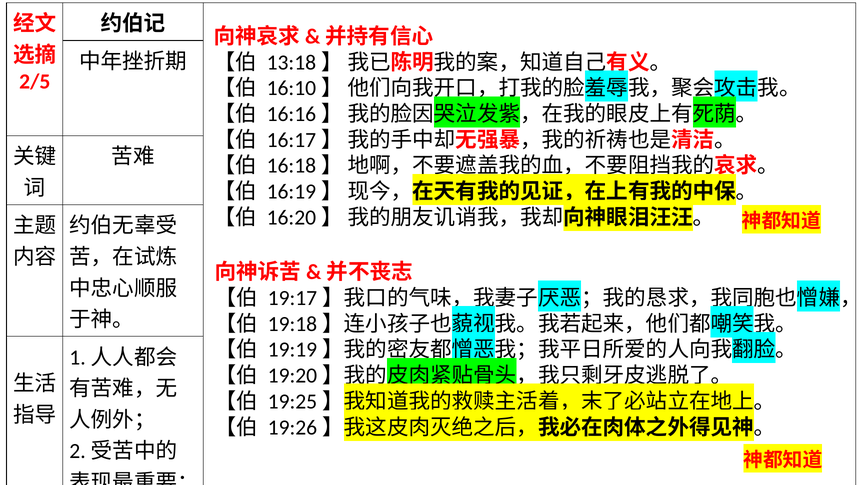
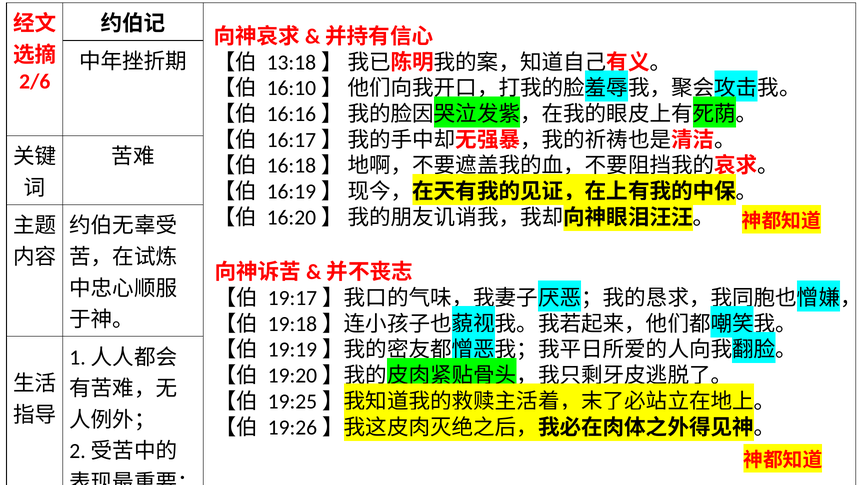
2/5: 2/5 -> 2/6 (35, 82)
